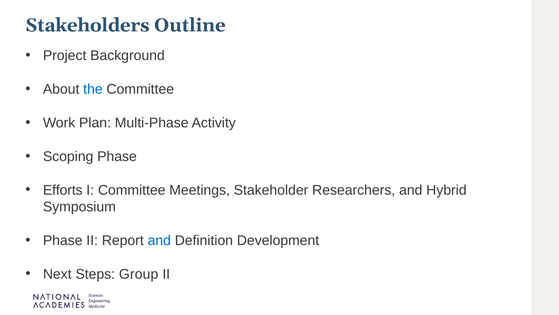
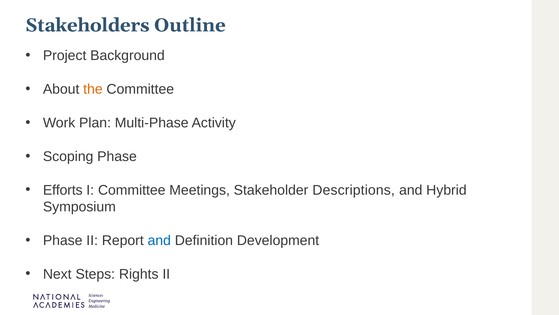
the colour: blue -> orange (93, 89)
Researchers: Researchers -> Descriptions (354, 190)
Group: Group -> Rights (139, 274)
